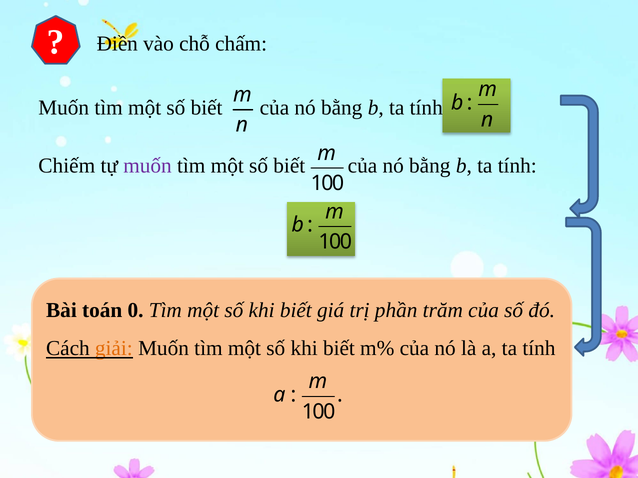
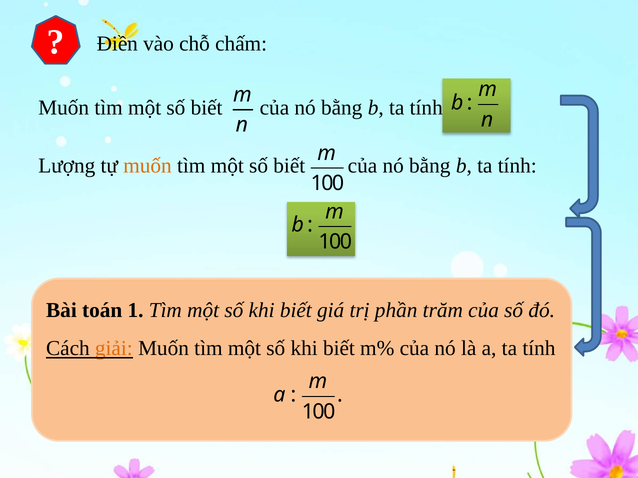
Chiếm: Chiếm -> Lượng (67, 166)
muốn colour: purple -> orange (148, 166)
0: 0 -> 1 (136, 310)
